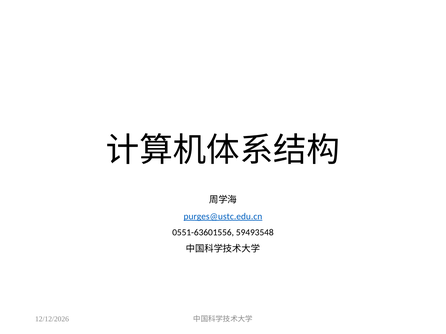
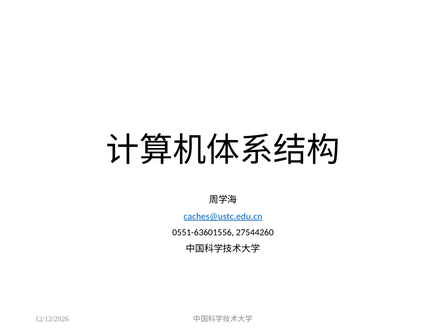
purges@ustc.edu.cn: purges@ustc.edu.cn -> caches@ustc.edu.cn (223, 217)
59493548: 59493548 -> 27544260 (255, 233)
